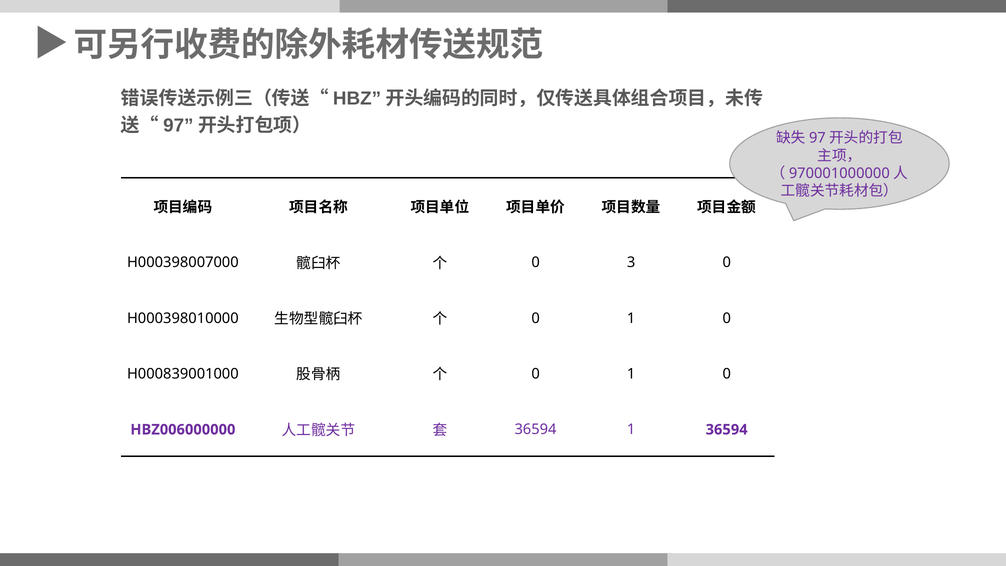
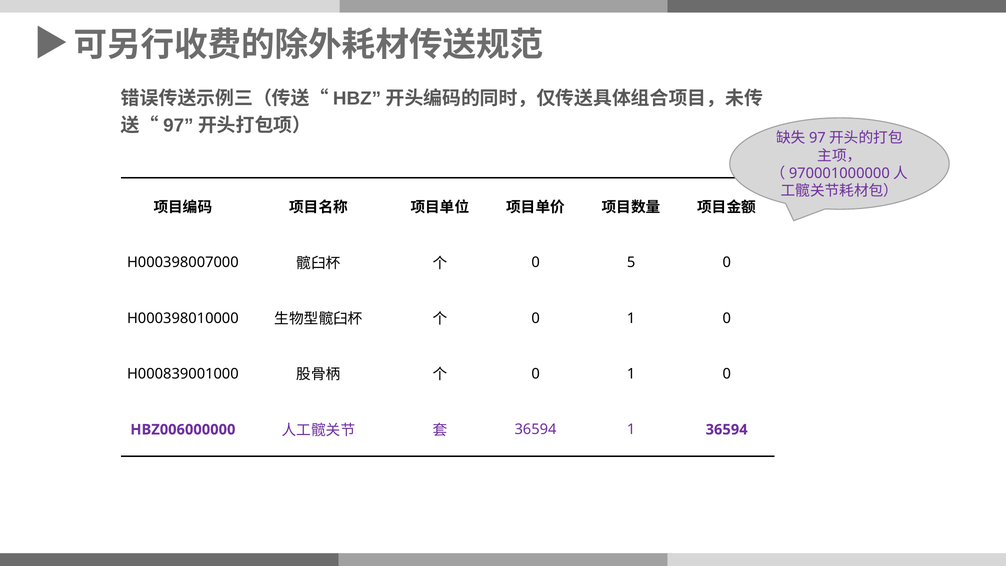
3: 3 -> 5 (631, 262)
